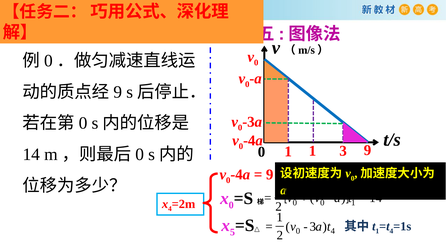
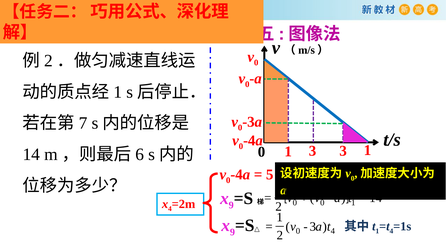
0: 0 -> 2 (48, 61)
9: 9 -> 1 (118, 92)
0: 0 -> 7 (83, 123)
1 1: 1 -> 3 (313, 151)
0 9: 9 -> 1 (367, 150)
0: 0 -> 6 (140, 154)
9: 9 -> 5 (270, 174)
0: 0 -> 9 (231, 205)
5: 5 -> 9 (232, 232)
